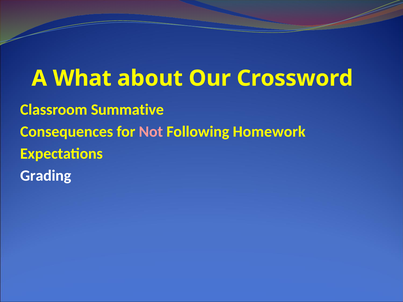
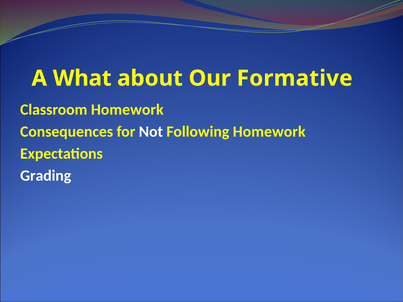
Crossword: Crossword -> Formative (295, 78)
Classroom Summative: Summative -> Homework (127, 110)
Not colour: pink -> white (151, 132)
